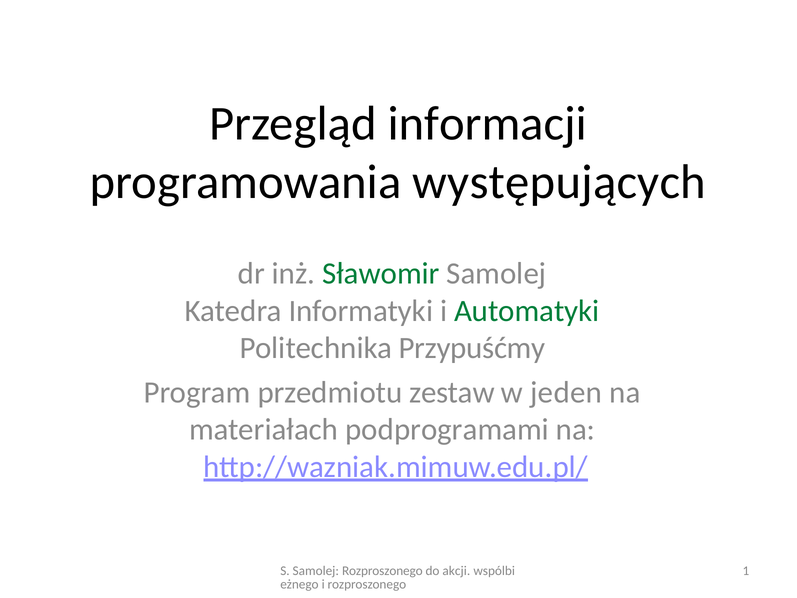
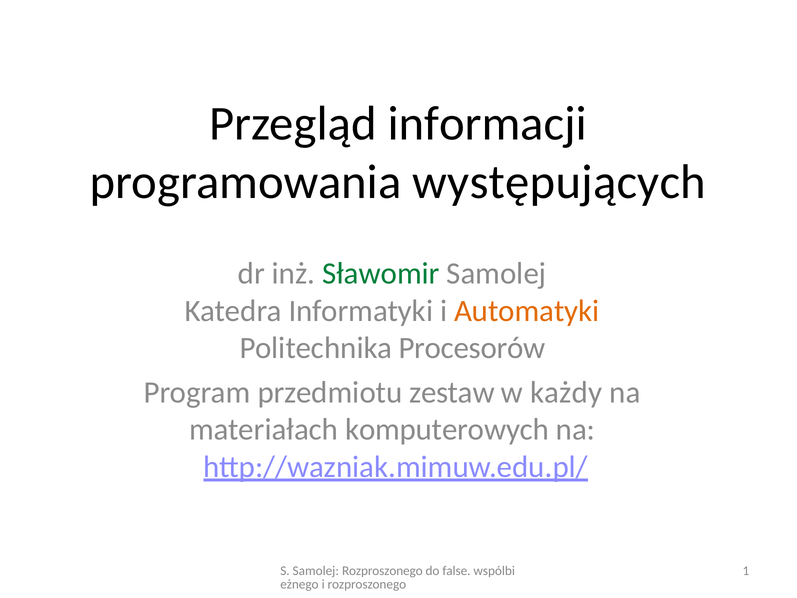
Automatyki colour: green -> orange (527, 311)
Przypuśćmy: Przypuśćmy -> Procesorów (472, 348)
jeden: jeden -> każdy (566, 392)
podprogramami: podprogramami -> komputerowych (447, 429)
akcji: akcji -> false (456, 571)
